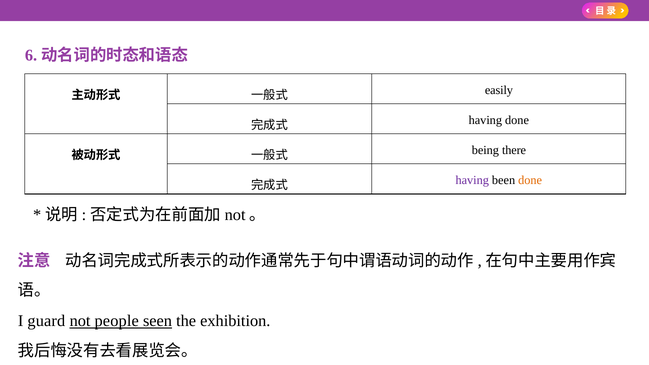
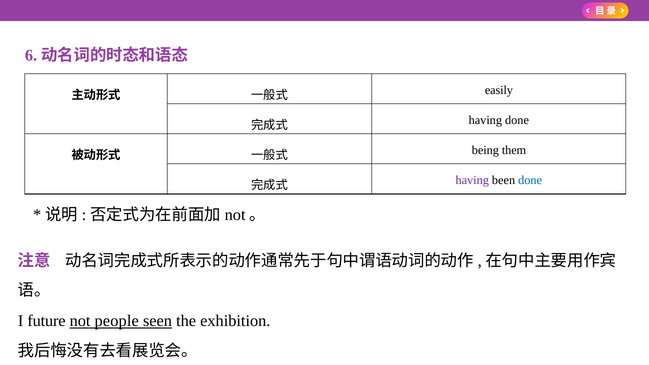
there: there -> them (514, 150)
done colour: orange -> blue (530, 180)
guard: guard -> future (46, 320)
